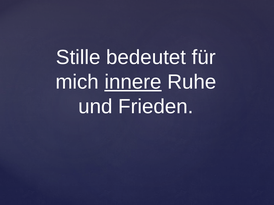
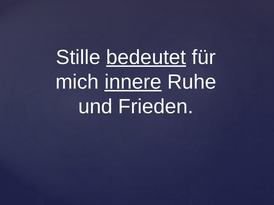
bedeutet underline: none -> present (146, 57)
